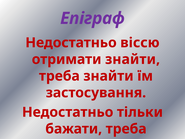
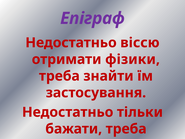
отримати знайти: знайти -> фізики (133, 59)
